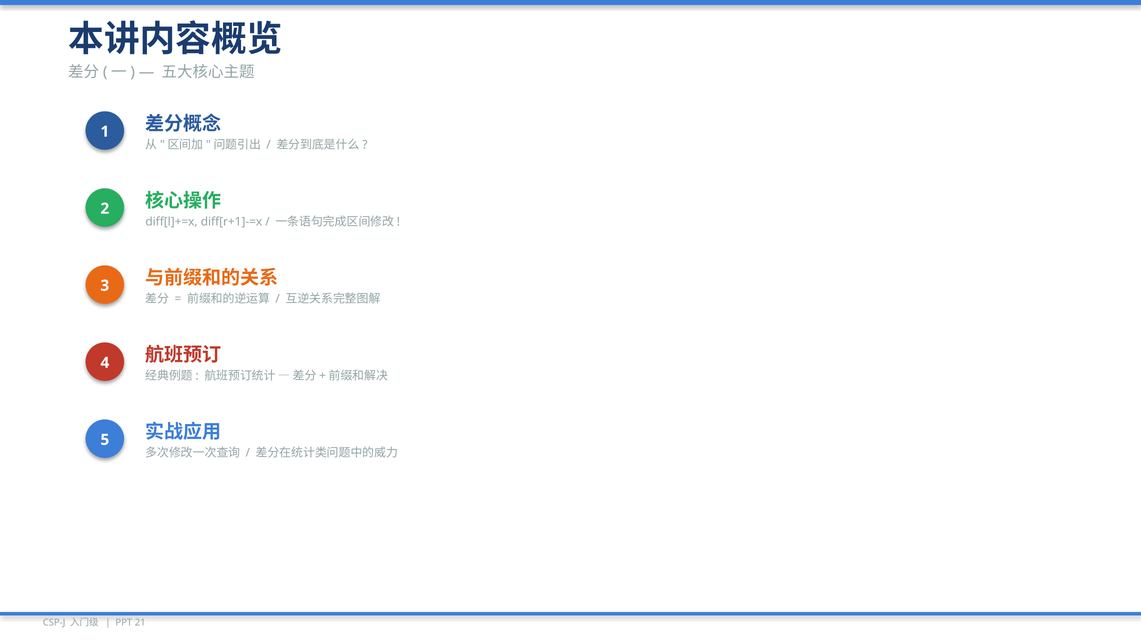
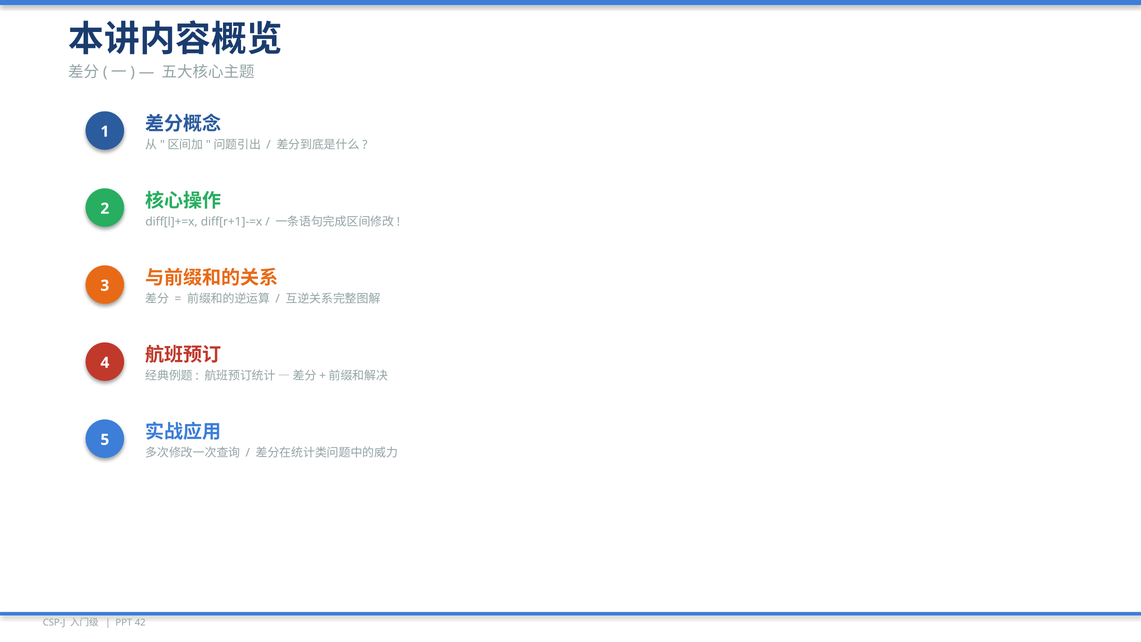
21: 21 -> 42 (140, 622)
